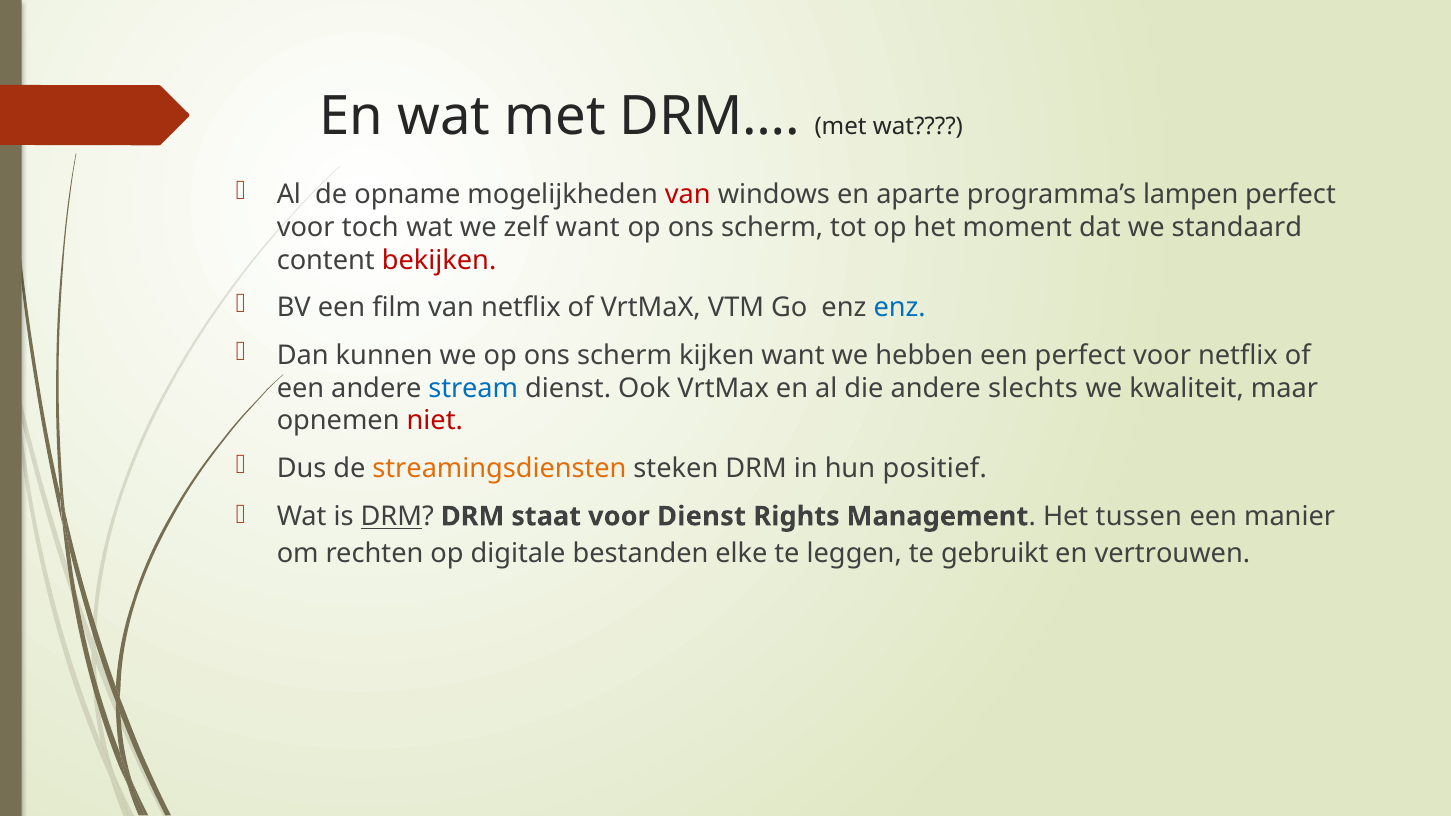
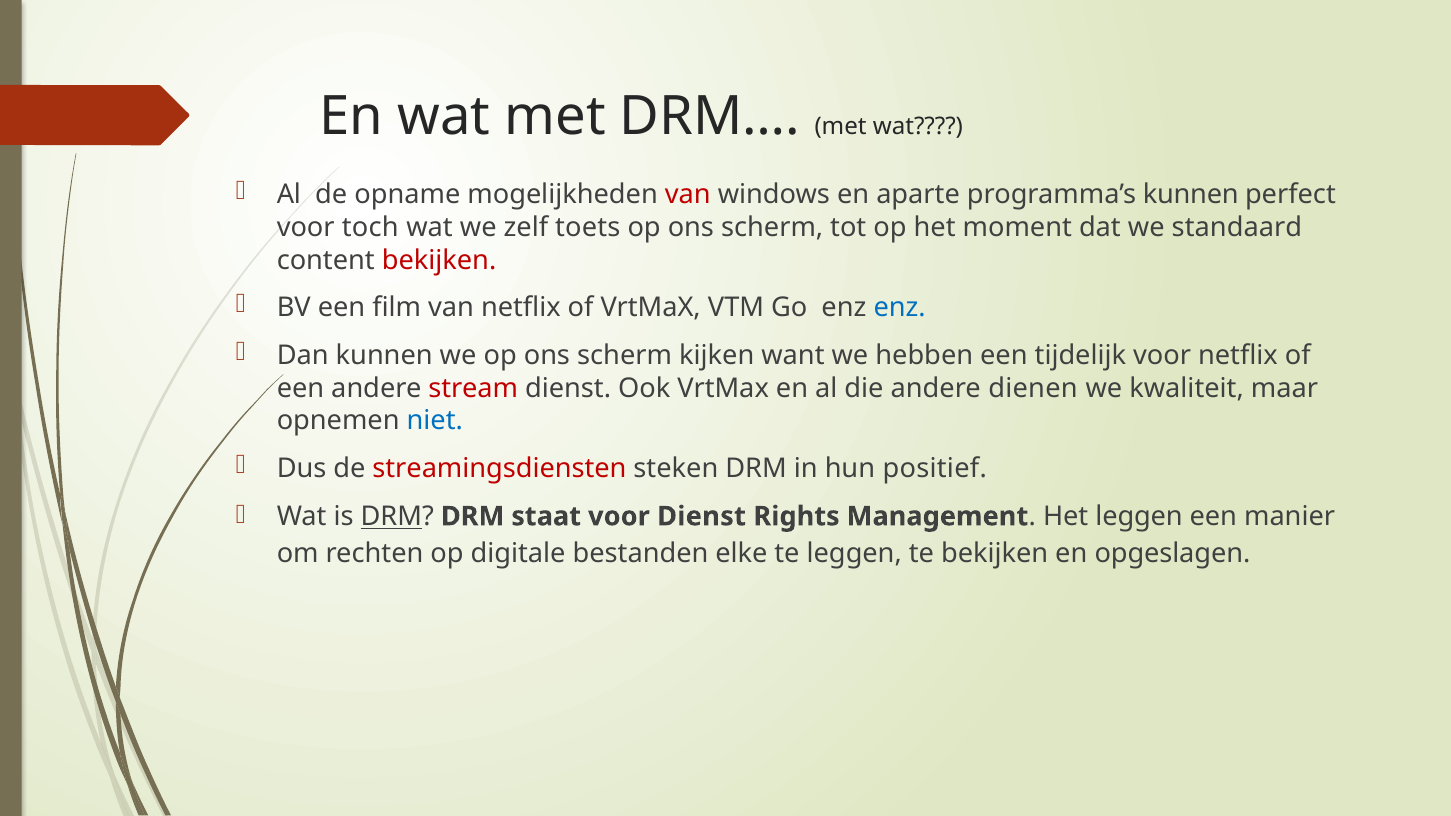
programma’s lampen: lampen -> kunnen (1191, 195)
zelf want: want -> toets (588, 227)
een perfect: perfect -> tijdelijk (1080, 356)
stream colour: blue -> red (473, 388)
slechts: slechts -> dienen (1033, 388)
niet colour: red -> blue (435, 421)
streamingsdiensten colour: orange -> red (499, 469)
Het tussen: tussen -> leggen (1139, 517)
te gebruikt: gebruikt -> bekijken (995, 554)
vertrouwen: vertrouwen -> opgeslagen (1172, 554)
